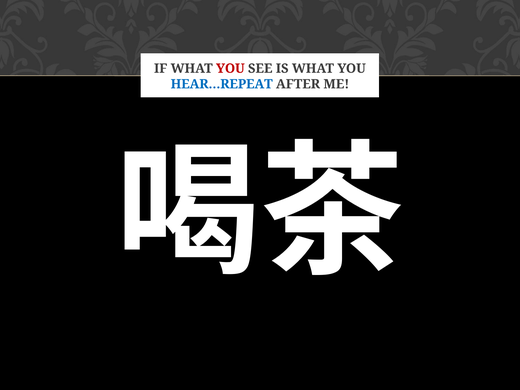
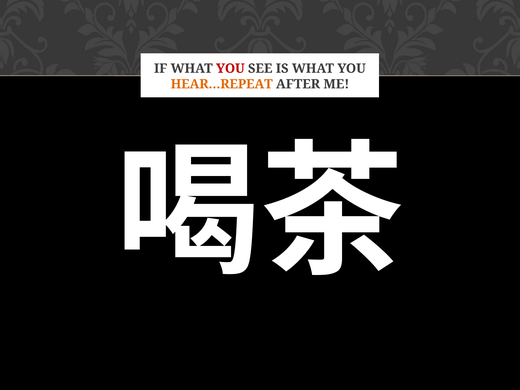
HEAR…REPEAT colour: blue -> orange (222, 84)
